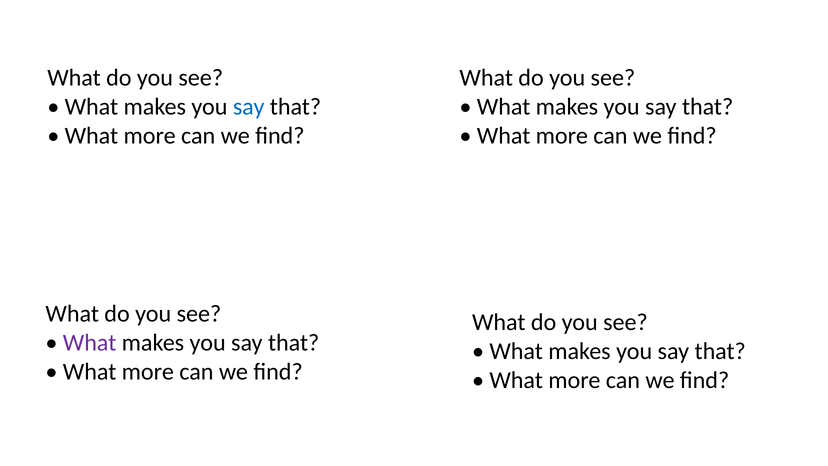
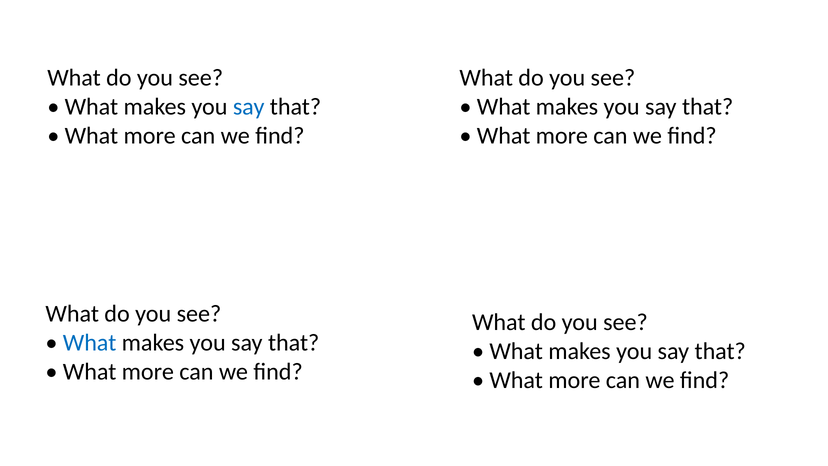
What colour: purple -> blue (90, 342)
